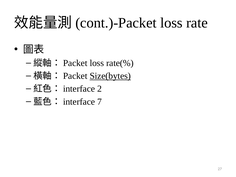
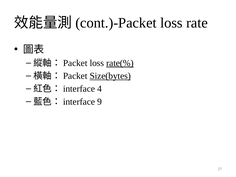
rate(% underline: none -> present (120, 63)
2: 2 -> 4 (100, 89)
7: 7 -> 9 (100, 102)
